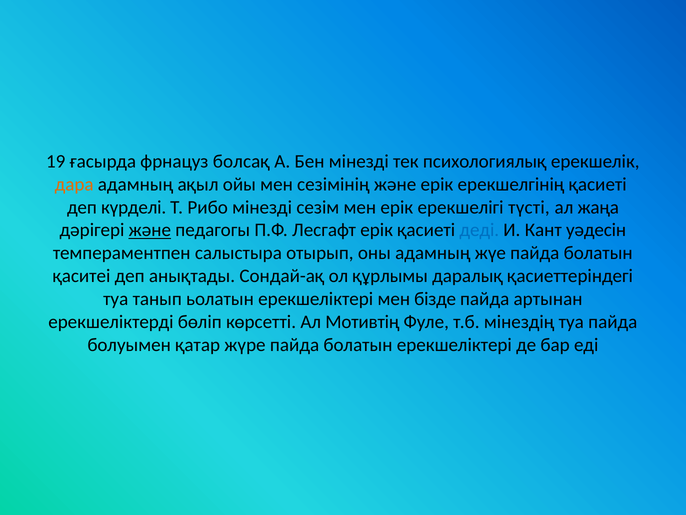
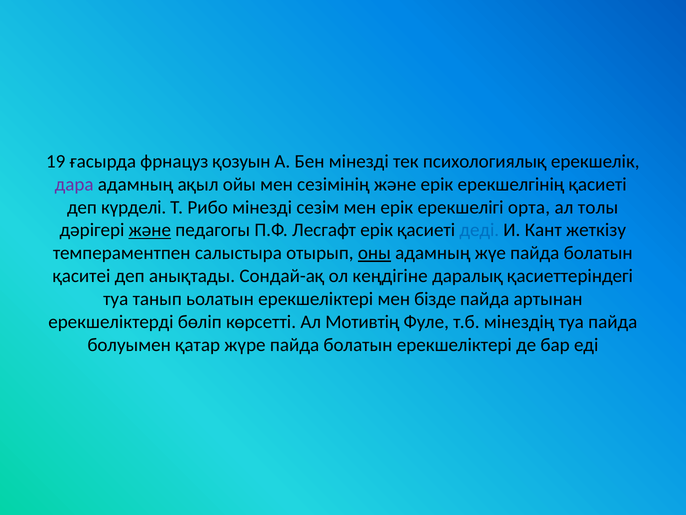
болсақ: болсақ -> қозуын (241, 161)
дара colour: orange -> purple (74, 184)
түсті: түсті -> орта (529, 207)
жаңа: жаңа -> толы (598, 207)
уәдесін: уәдесін -> жеткізу (596, 230)
оны underline: none -> present (374, 253)
құрлымы: құрлымы -> кеңдігіне (390, 276)
